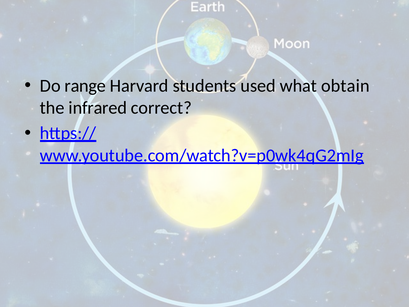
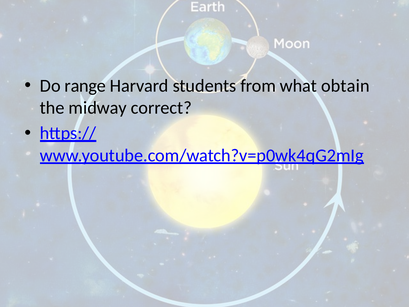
used: used -> from (258, 86)
infrared: infrared -> midway (98, 108)
